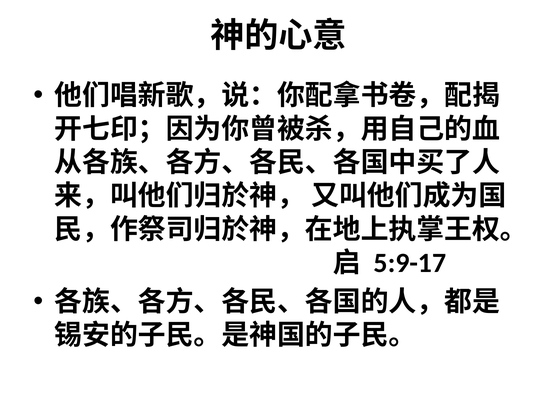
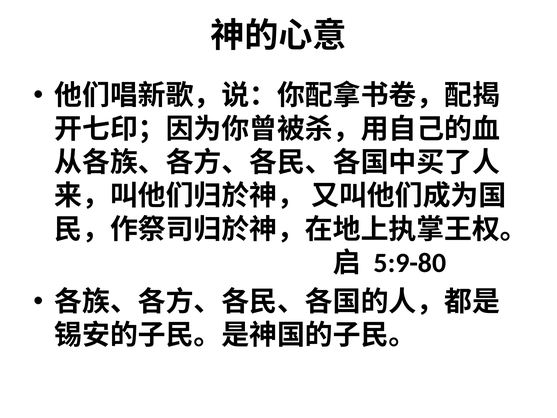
5:9-17: 5:9-17 -> 5:9-80 (410, 263)
